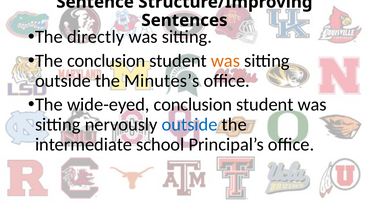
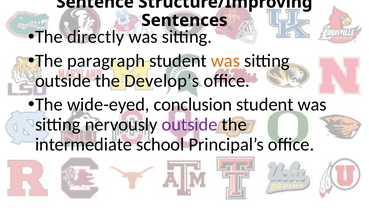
The conclusion: conclusion -> paragraph (106, 61)
Minutes’s: Minutes’s -> Develop’s (162, 80)
outside colour: blue -> purple (190, 124)
